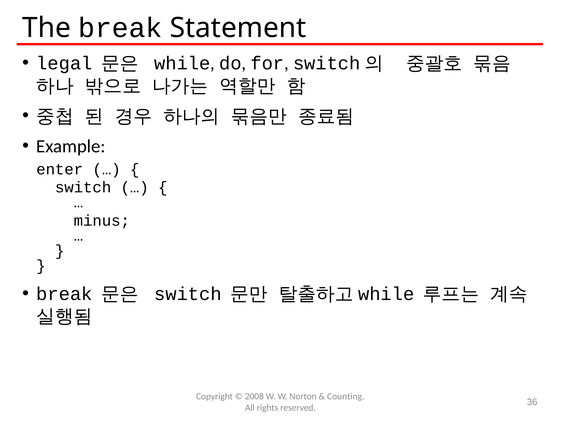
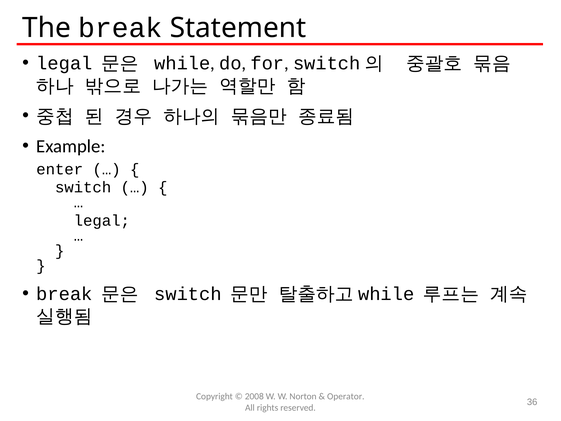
minus: minus -> legal (102, 220)
Counting: Counting -> Operator (346, 396)
